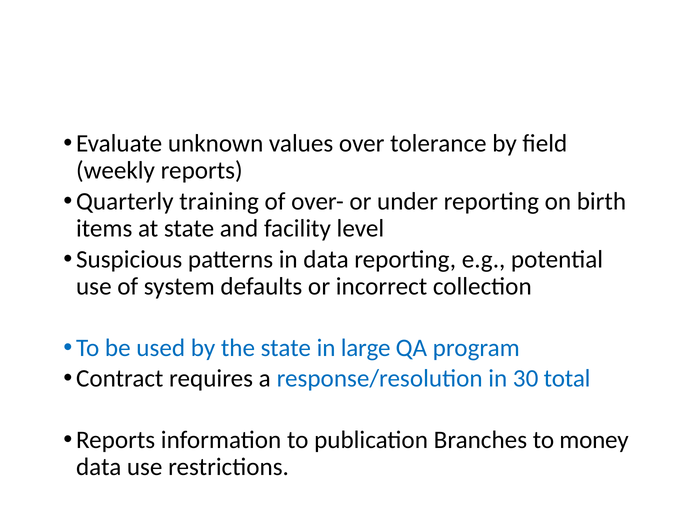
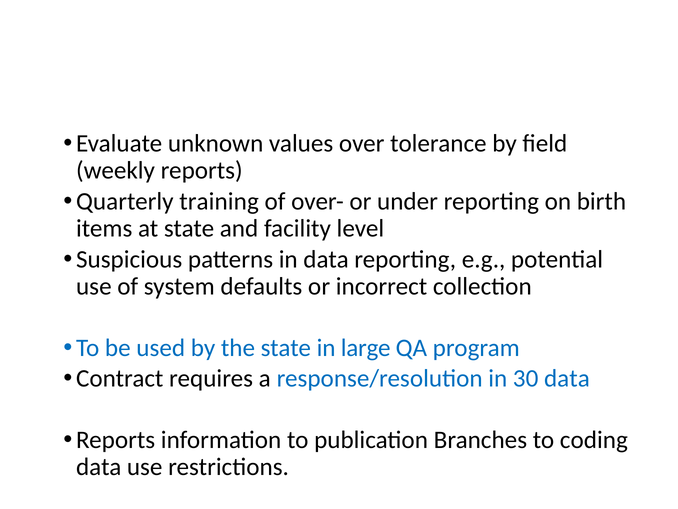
30 total: total -> data (567, 378)
money: money -> coding (594, 440)
